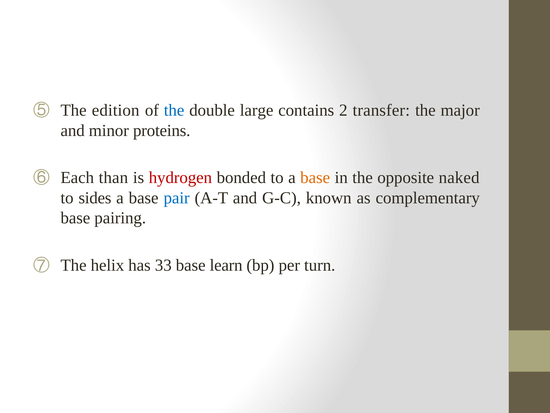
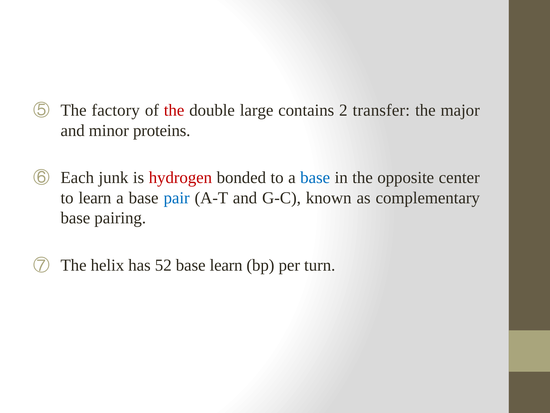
edition: edition -> factory (116, 110)
the colour: blue -> red (174, 110)
than: than -> junk (113, 177)
base colour: orange -> blue (315, 177)
naked: naked -> center (459, 177)
to sides: sides -> learn (95, 198)
33: 33 -> 52 (163, 265)
